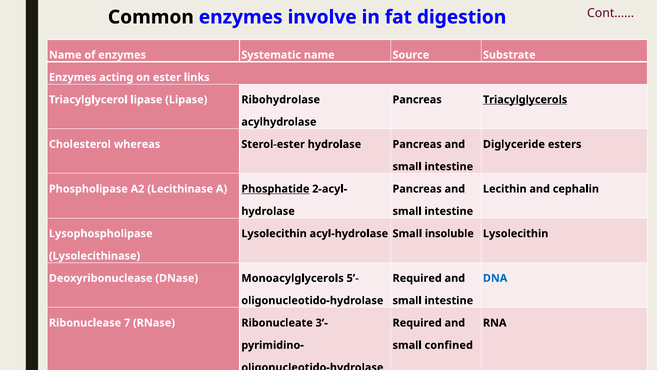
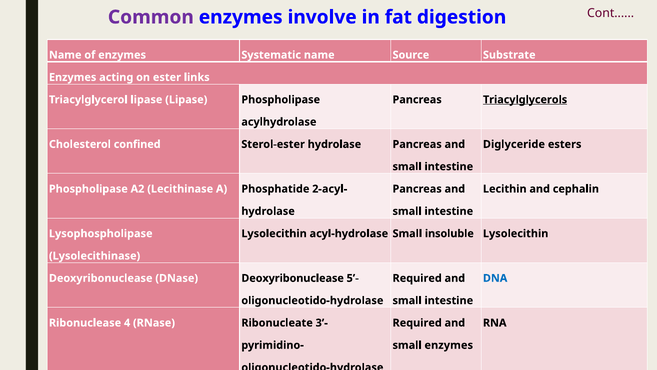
Common colour: black -> purple (151, 17)
Lipase Ribohydrolase: Ribohydrolase -> Phospholipase (281, 100)
whereas: whereas -> confined (137, 144)
Phosphatide underline: present -> none (275, 189)
DNase Monoacylglycerols: Monoacylglycerols -> Deoxyribonuclease (293, 278)
7: 7 -> 4 (127, 323)
small confined: confined -> enzymes (449, 345)
